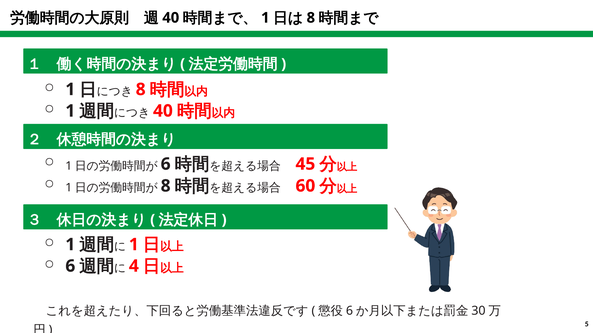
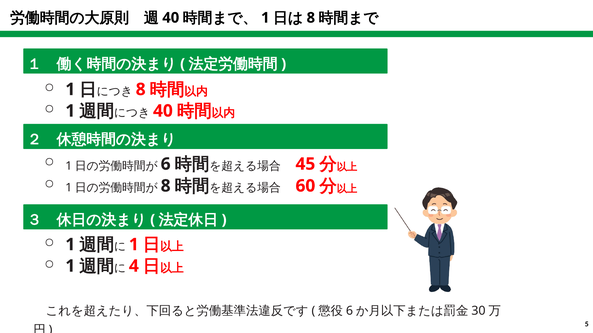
6: 6 -> 1 (70, 266)
